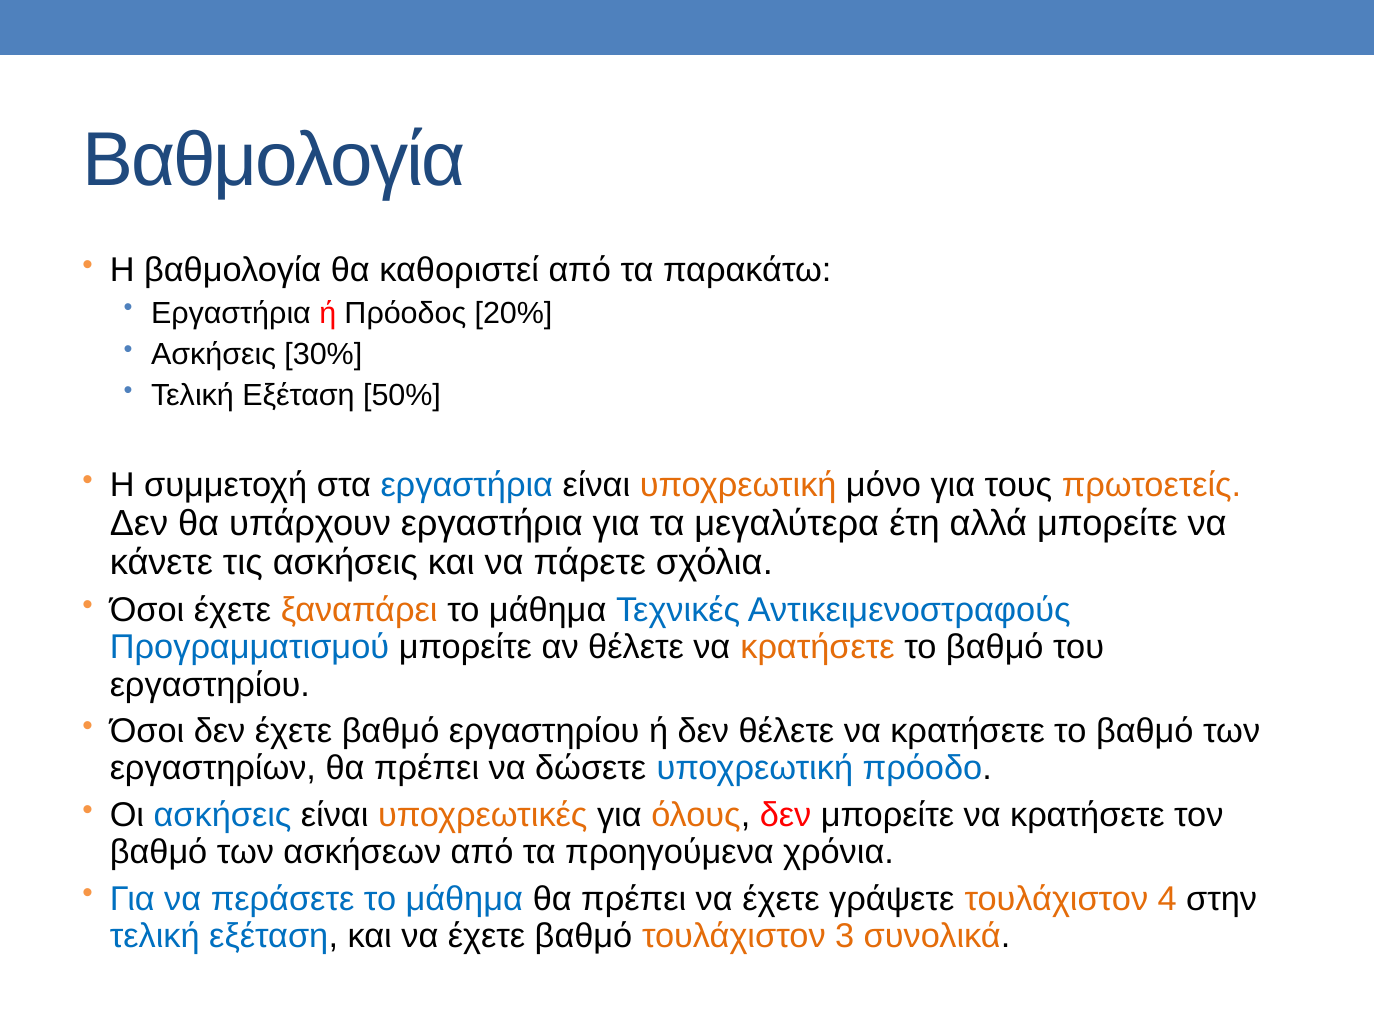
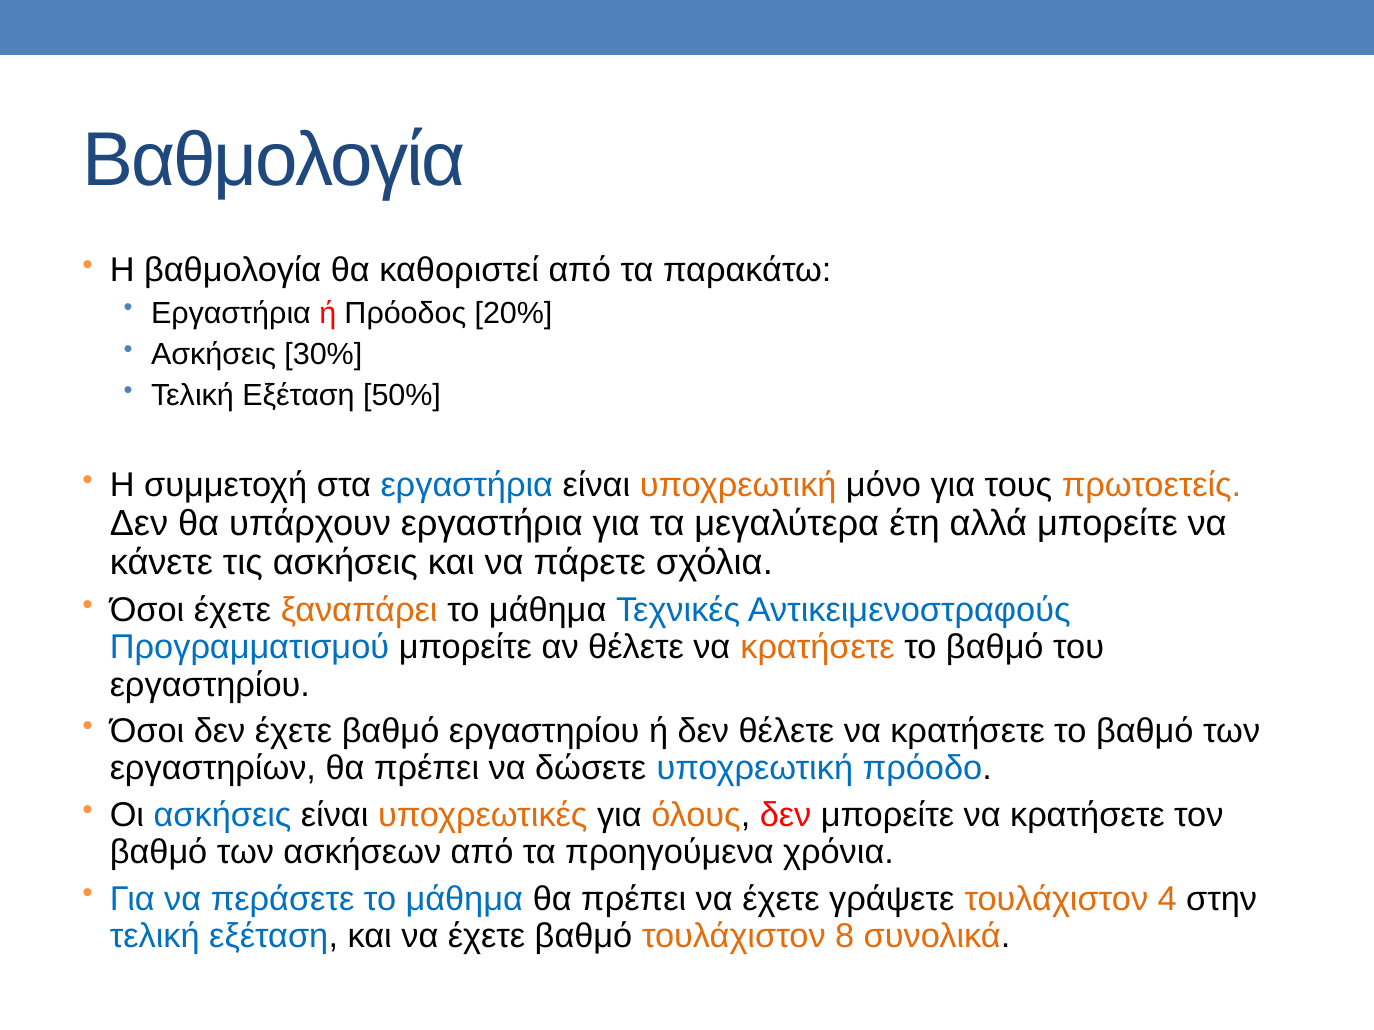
3: 3 -> 8 (845, 937)
